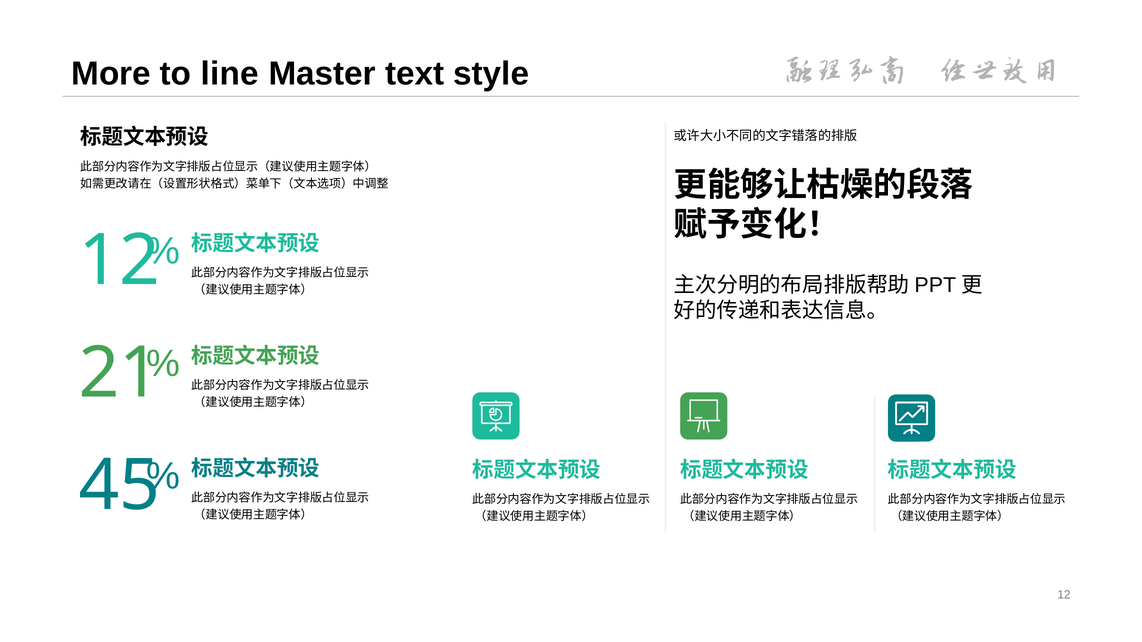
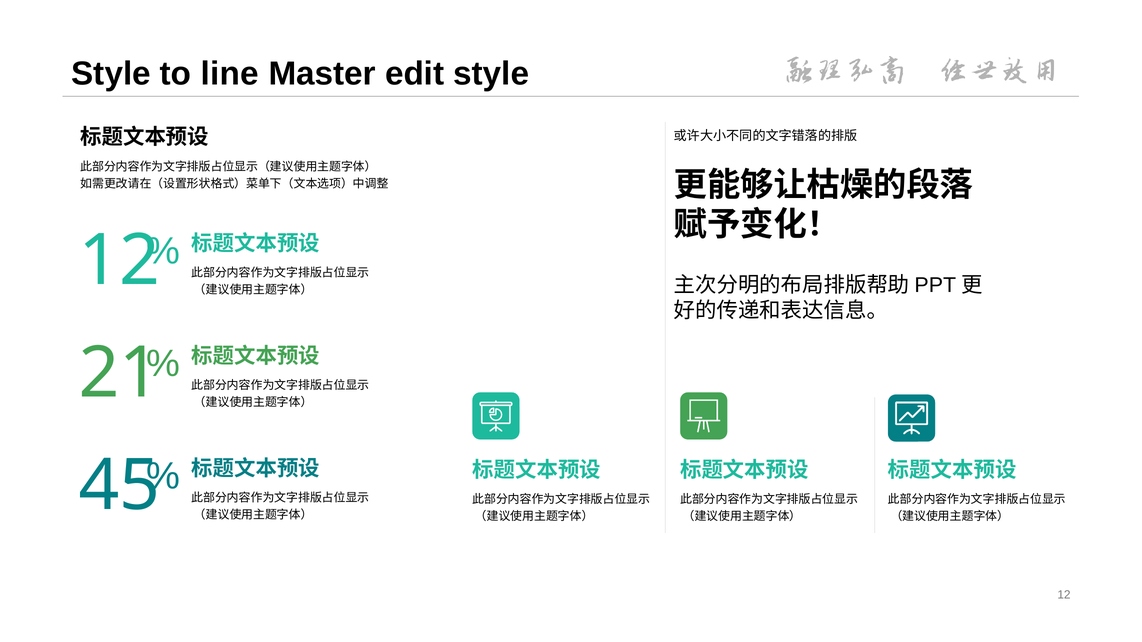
More: More -> Style (111, 74)
text: text -> edit (415, 74)
